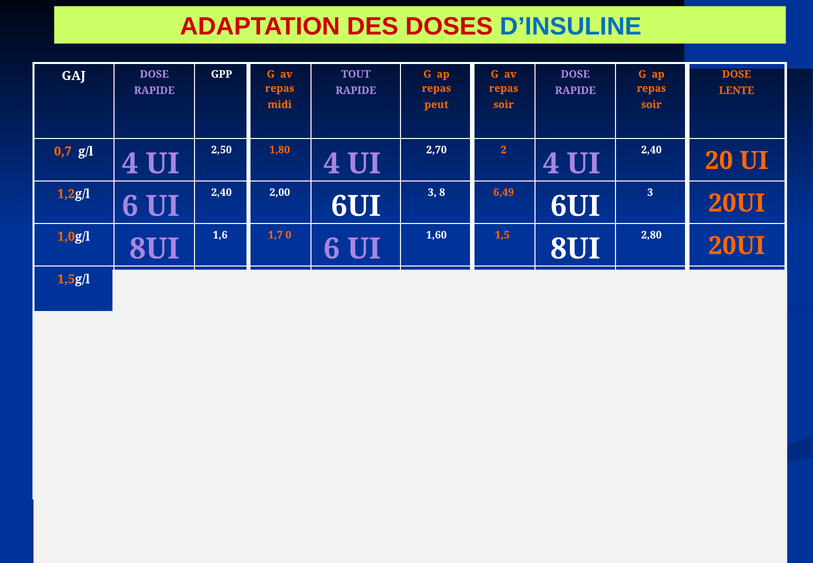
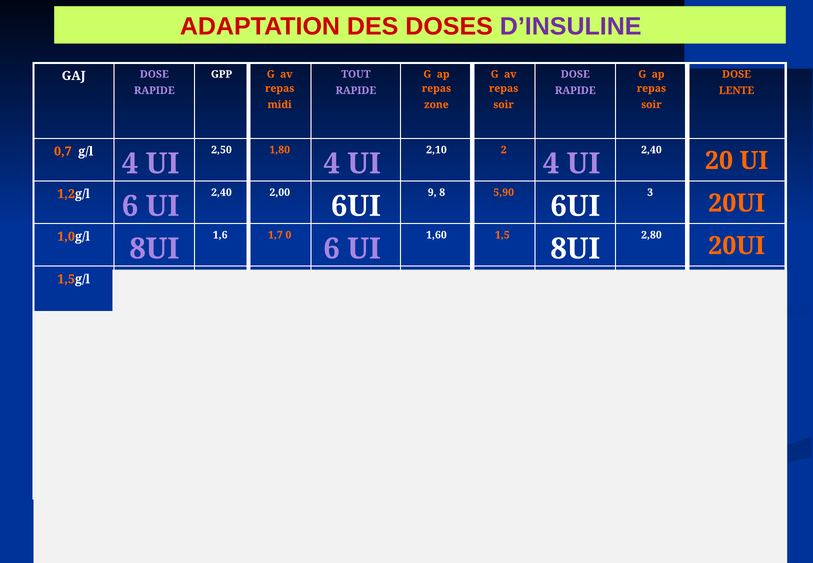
D’INSULINE colour: blue -> purple (571, 27)
peut: peut -> zone (436, 105)
2,70: 2,70 -> 2,10 (436, 150)
3: 3 -> 9 (432, 192)
6,49: 6,49 -> 5,90 (504, 192)
